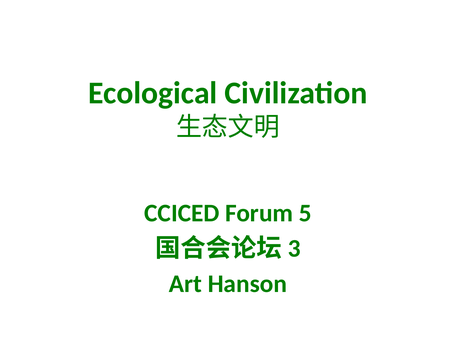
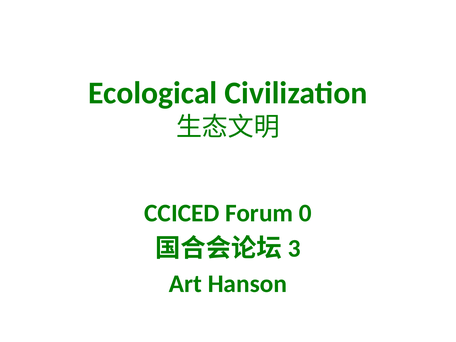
5: 5 -> 0 (305, 213)
